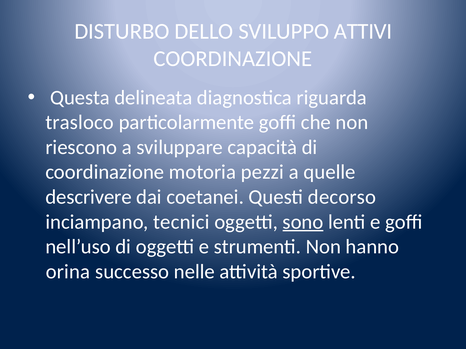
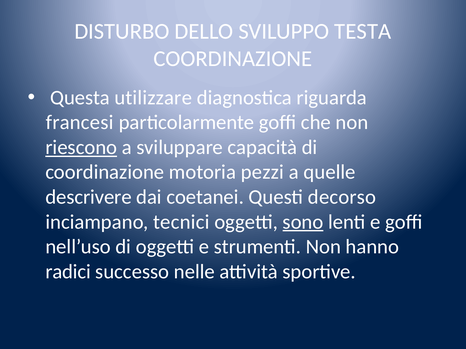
ATTIVI: ATTIVI -> TESTA (363, 31)
delineata: delineata -> utilizzare (153, 98)
trasloco: trasloco -> francesi (80, 123)
riescono underline: none -> present (81, 148)
orina: orina -> radici (68, 272)
